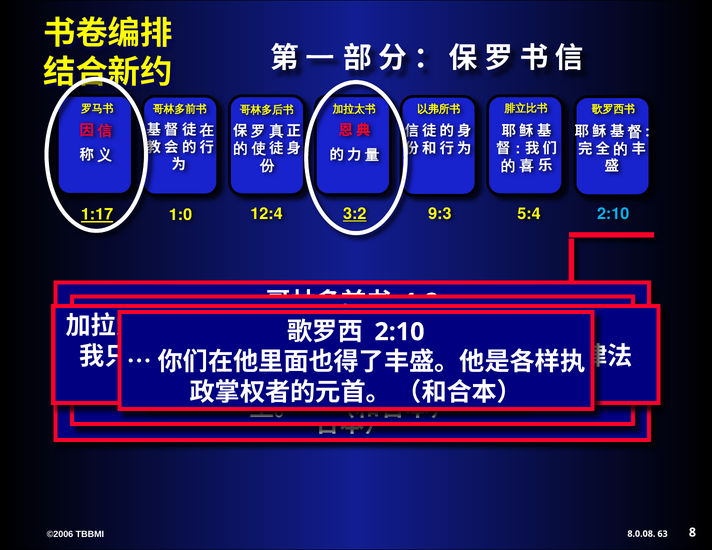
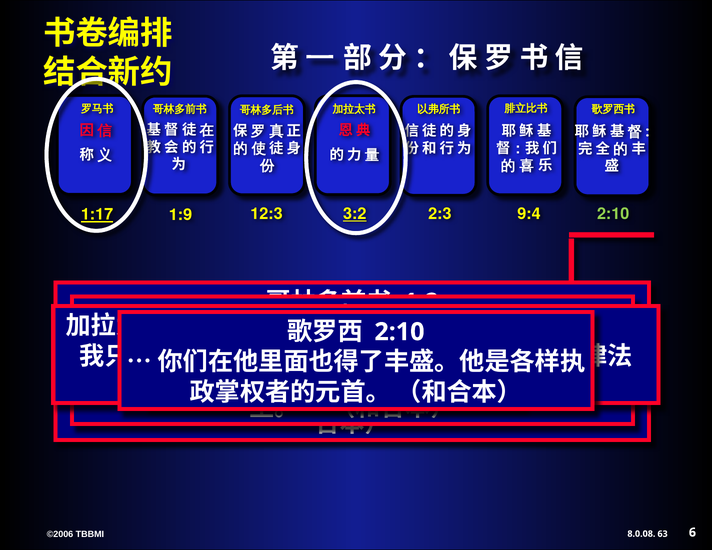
9:3: 9:3 -> 2:3 (440, 214)
12:4: 12:4 -> 12:3 (267, 214)
5:4: 5:4 -> 9:4 (529, 214)
2:10 colour: light blue -> light green (613, 214)
1:0: 1:0 -> 1:9 (180, 215)
8: 8 -> 6 (692, 533)
